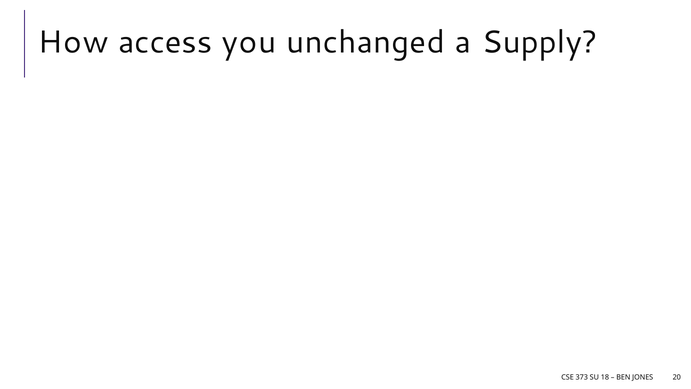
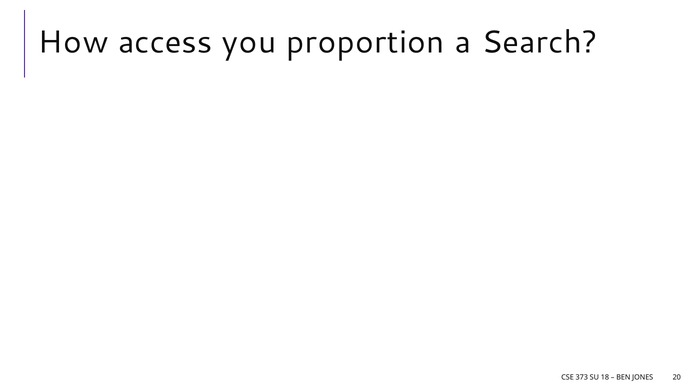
unchanged: unchanged -> proportion (366, 42)
Supply: Supply -> Search (540, 42)
